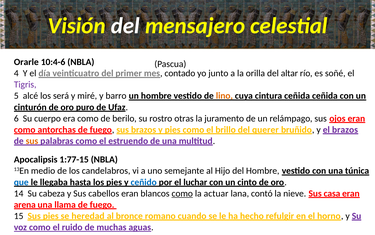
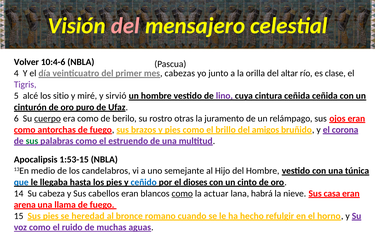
del colour: white -> pink (125, 26)
Orarle: Orarle -> Volver (26, 62)
contado: contado -> cabezas (180, 73)
soñé: soñé -> clase (335, 73)
será: será -> sitio (61, 96)
barro: barro -> sirvió (116, 96)
lino colour: orange -> purple (224, 96)
cuerpo underline: none -> present (48, 118)
querer: querer -> amigos (266, 129)
el brazos: brazos -> corona (345, 129)
sus colour: orange -> green (32, 141)
1:77-15: 1:77-15 -> 1:53-15 (74, 159)
luchar: luchar -> dioses (195, 182)
contó: contó -> habrá (262, 193)
